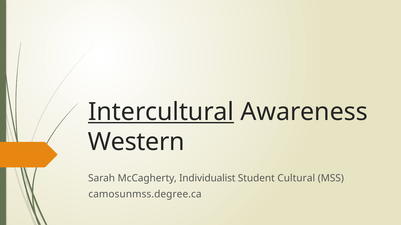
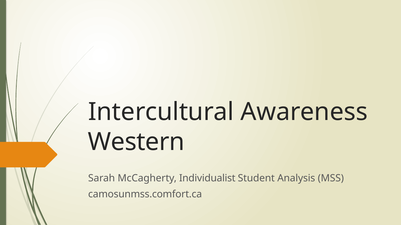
Intercultural underline: present -> none (161, 112)
Cultural: Cultural -> Analysis (296, 179)
camosunmss.degree.ca: camosunmss.degree.ca -> camosunmss.comfort.ca (145, 195)
